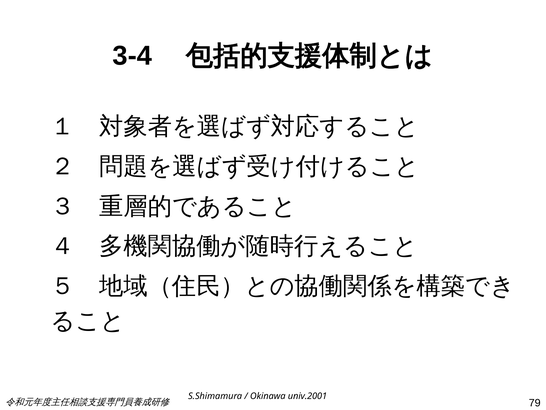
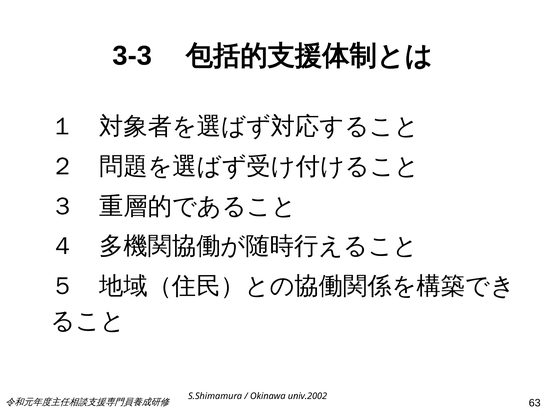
3-4: 3-4 -> 3-3 (132, 56)
univ.2001: univ.2001 -> univ.2002 (307, 396)
79: 79 -> 63 (535, 403)
